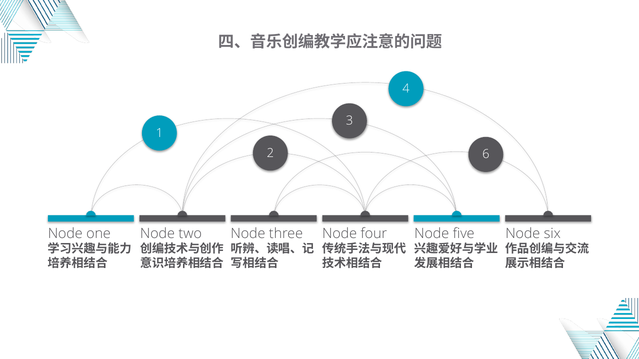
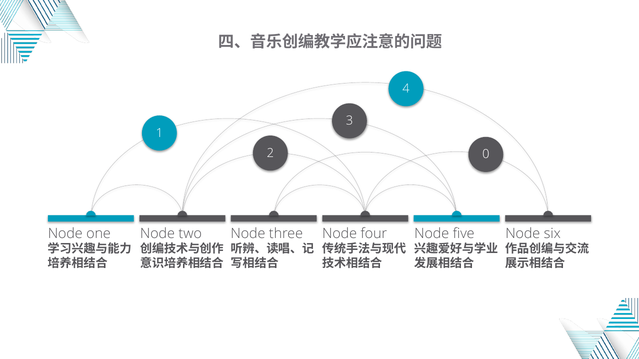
6: 6 -> 0 (486, 155)
